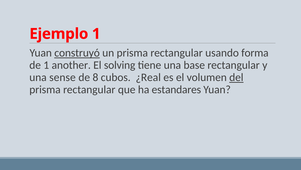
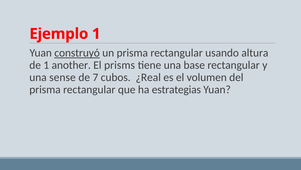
forma: forma -> altura (255, 53)
solving: solving -> prisms (120, 65)
8: 8 -> 7 (95, 77)
del underline: present -> none (236, 77)
estandares: estandares -> estrategias (176, 89)
